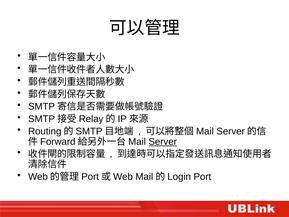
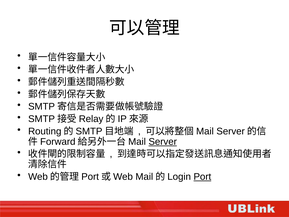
Port underline: none -> present (202, 177)
